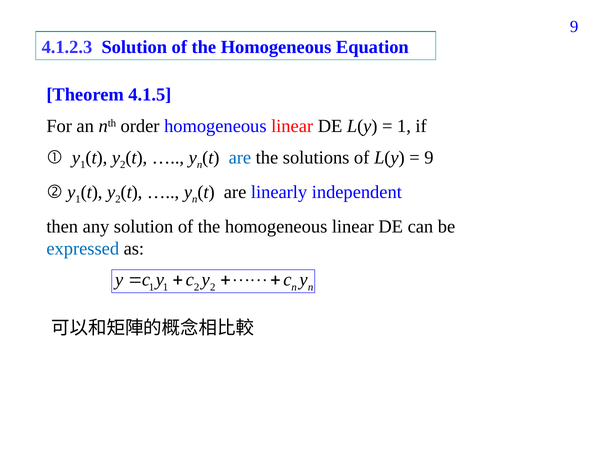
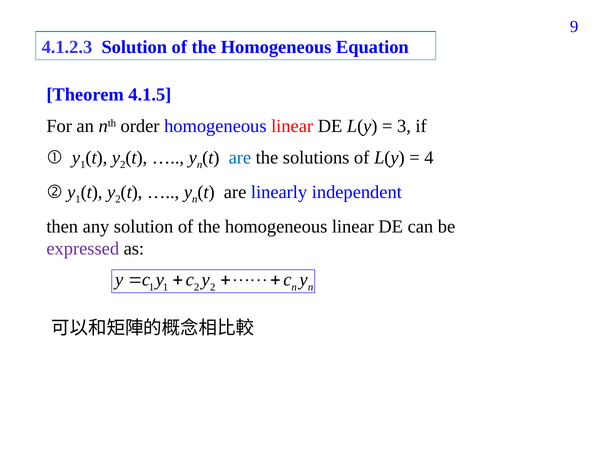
1: 1 -> 3 (404, 126)
9: 9 -> 4 (429, 157)
expressed colour: blue -> purple (83, 248)
